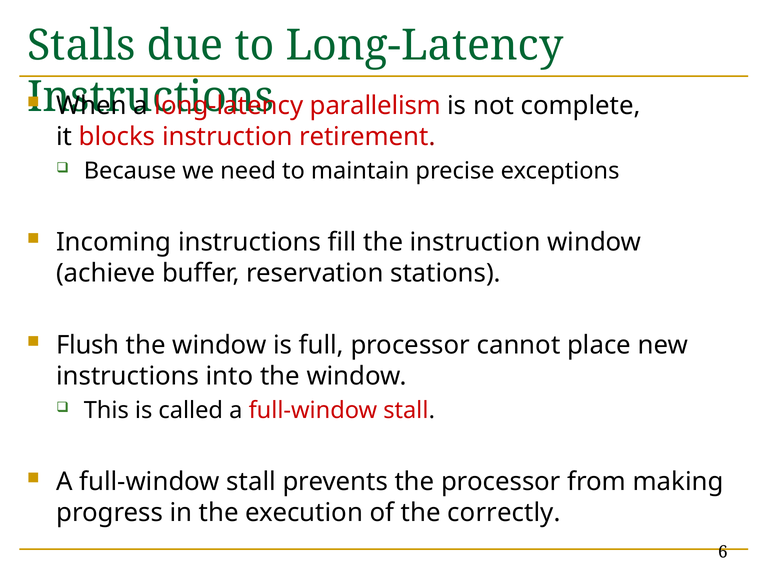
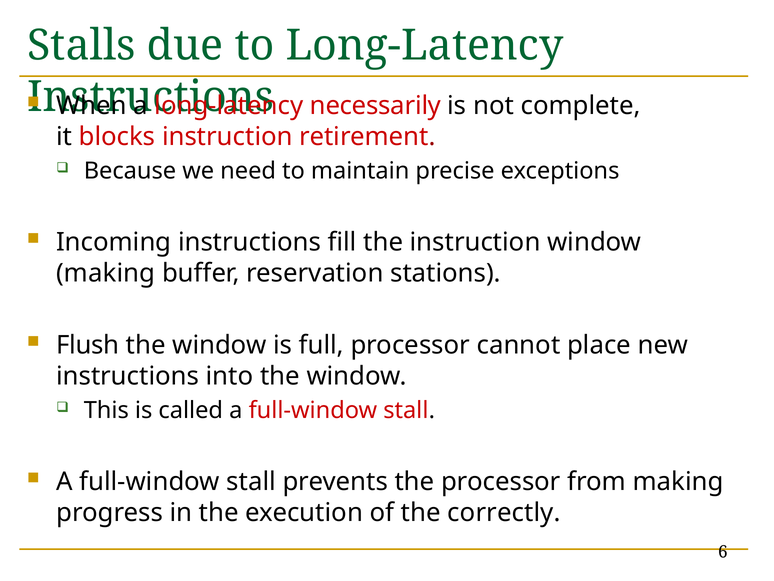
parallelism: parallelism -> necessarily (375, 106)
achieve: achieve -> making (106, 273)
